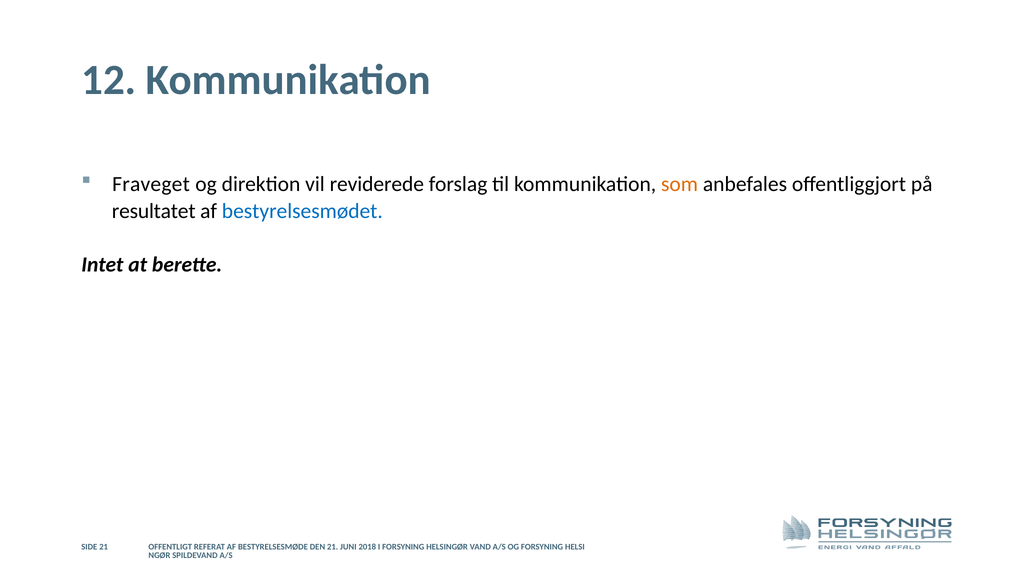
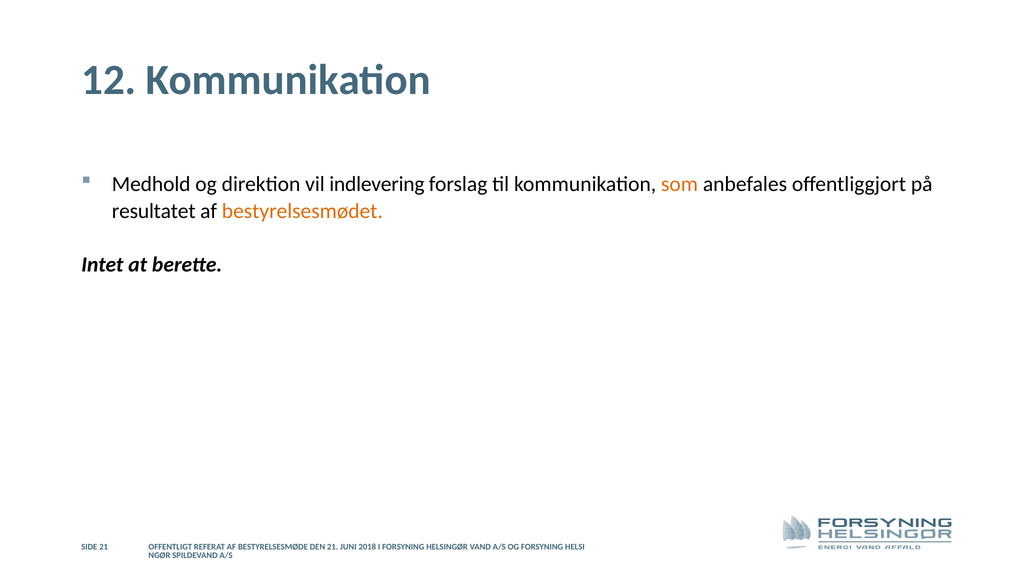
Fraveget: Fraveget -> Medhold (151, 184)
reviderede: reviderede -> indlevering (377, 184)
bestyrelsesmødet colour: blue -> orange (302, 211)
